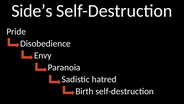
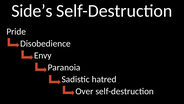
Birth: Birth -> Over (84, 91)
